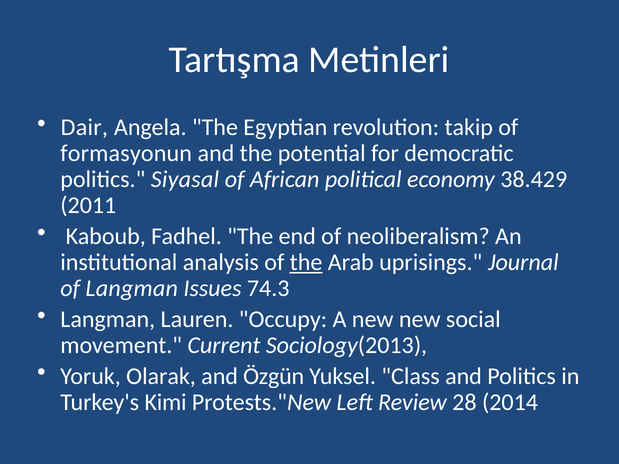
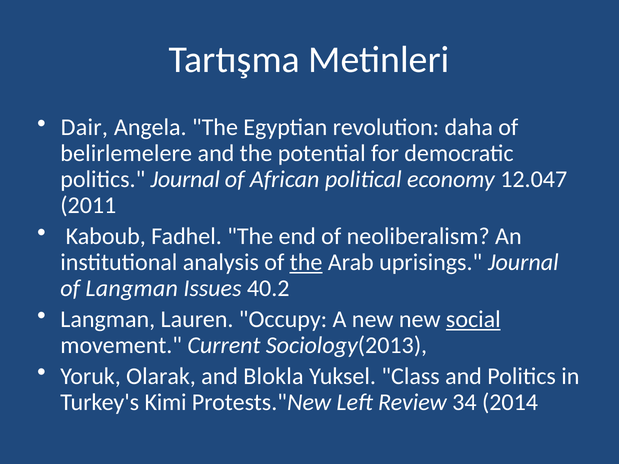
takip: takip -> daha (469, 128)
formasyonun: formasyonun -> belirlemelere (126, 154)
politics Siyasal: Siyasal -> Journal (185, 180)
38.429: 38.429 -> 12.047 (534, 180)
74.3: 74.3 -> 40.2 (268, 289)
social underline: none -> present (473, 319)
Özgün: Özgün -> Blokla (273, 376)
28: 28 -> 34 (464, 402)
